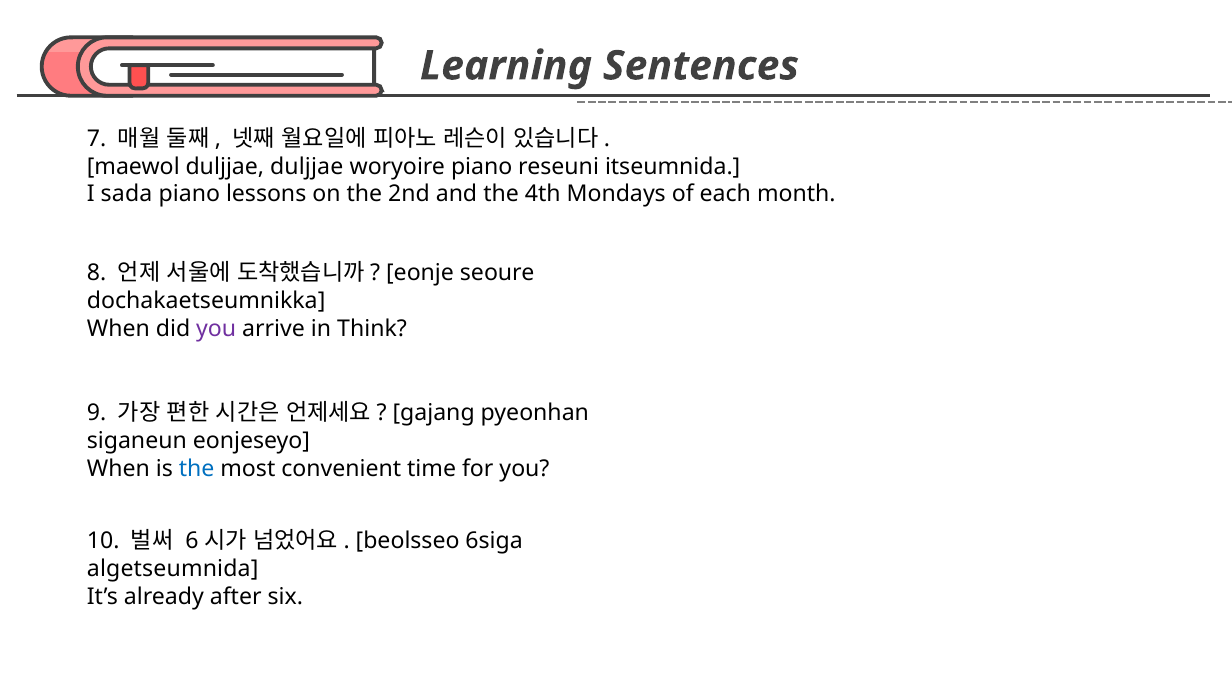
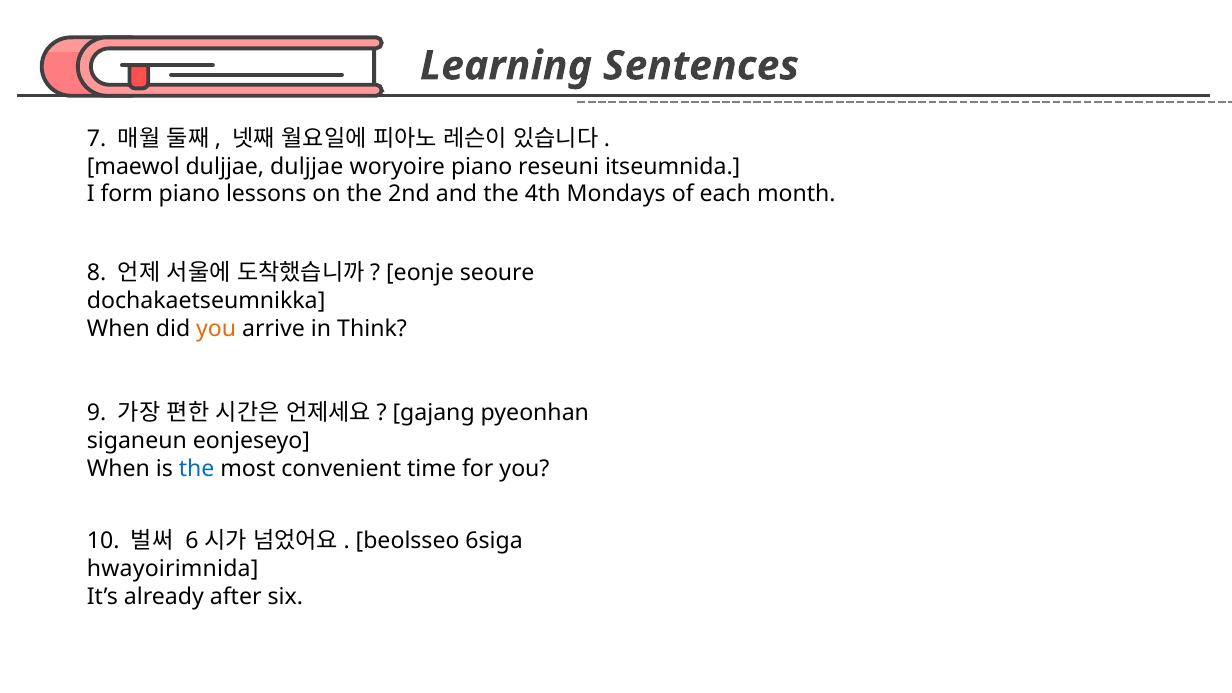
sada: sada -> form (127, 194)
you colour: purple -> orange (216, 329)
algetseumnida: algetseumnida -> hwayoirimnida (173, 569)
